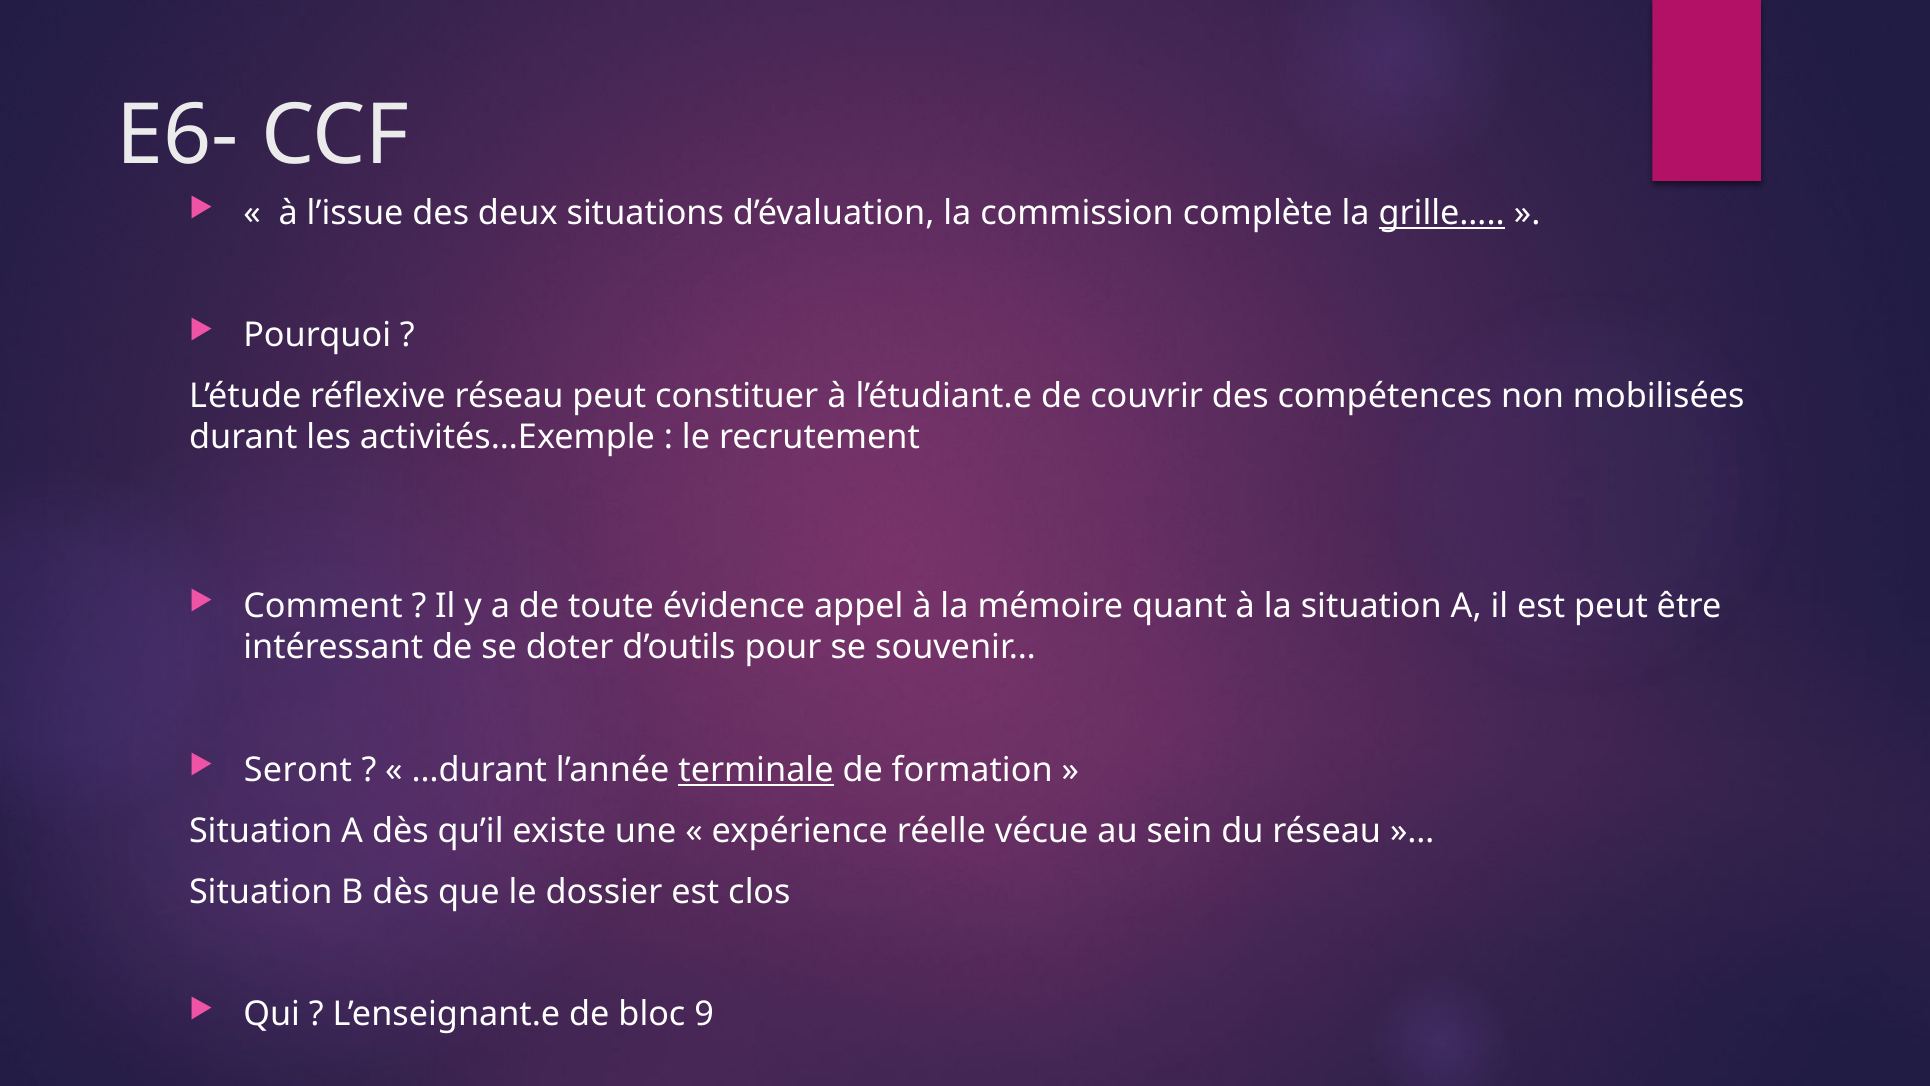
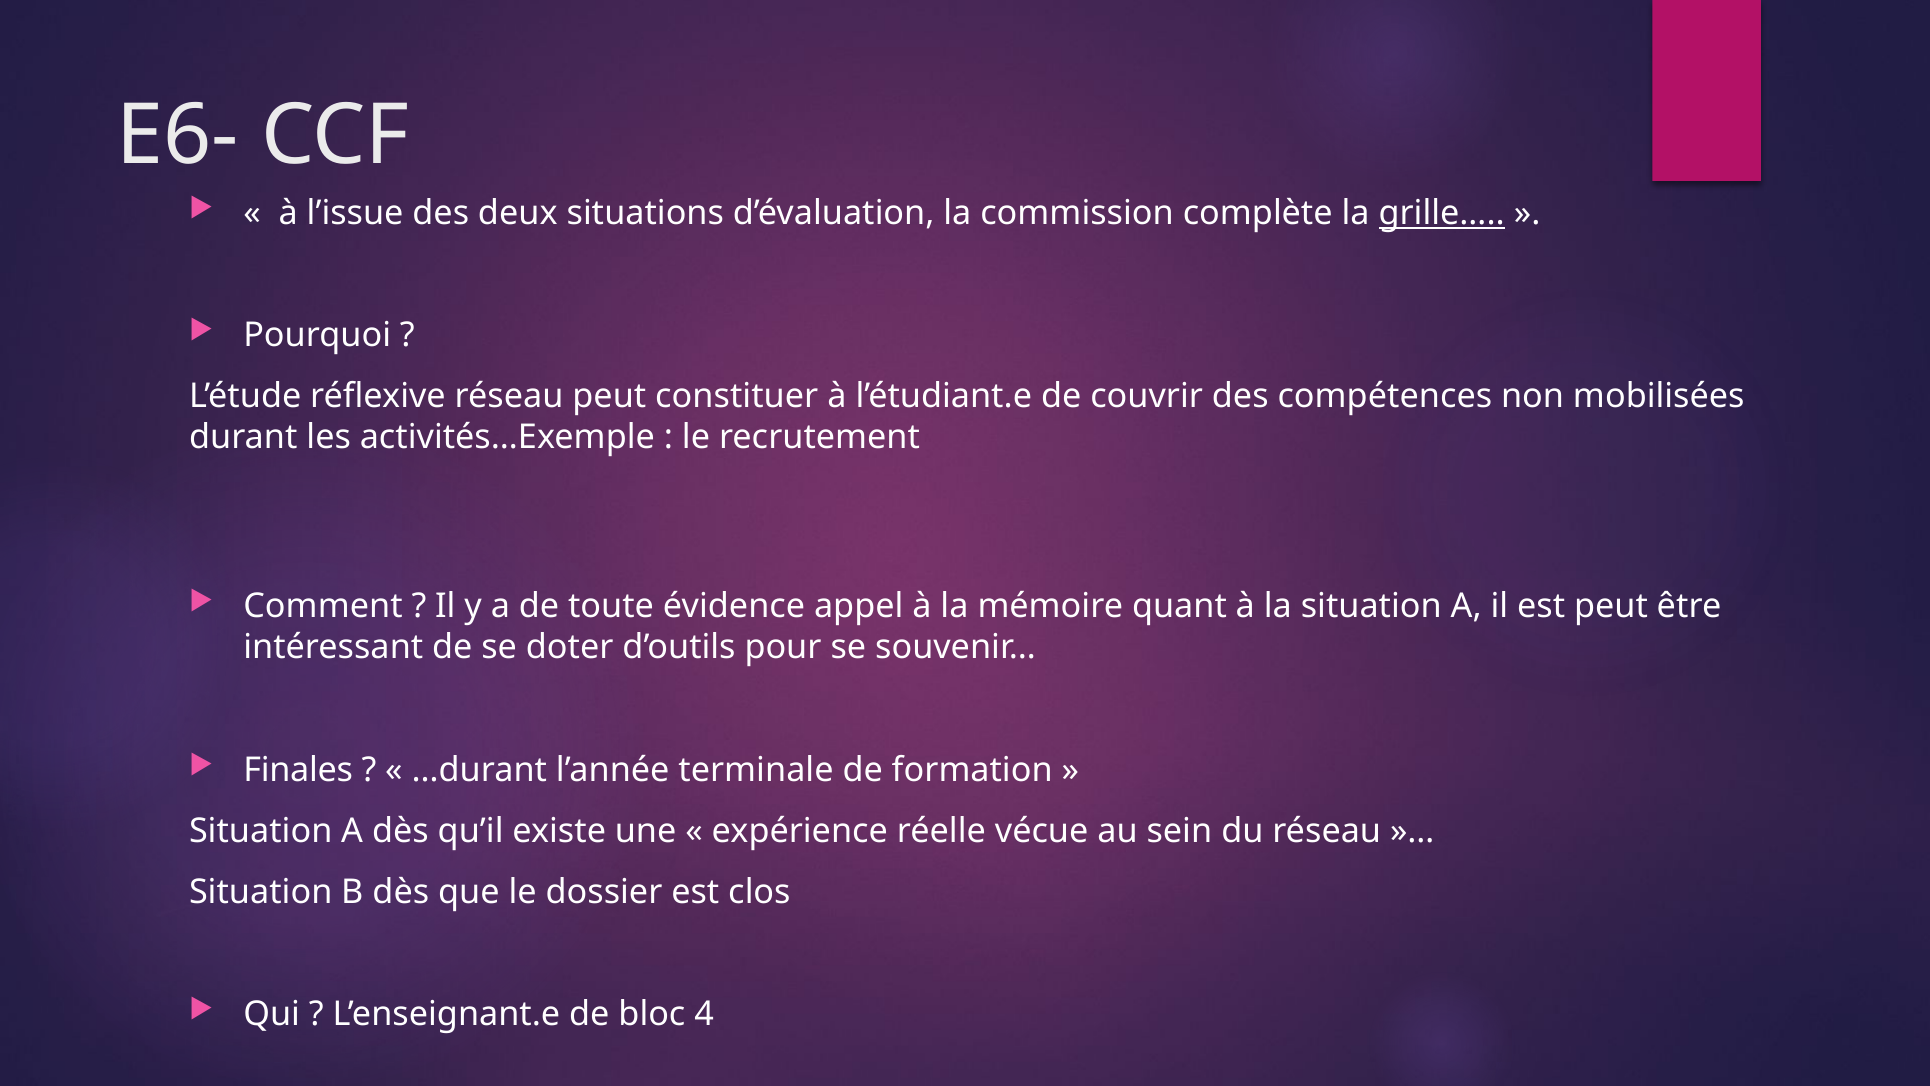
Seront: Seront -> Finales (298, 770)
terminale underline: present -> none (756, 770)
9: 9 -> 4 (704, 1014)
